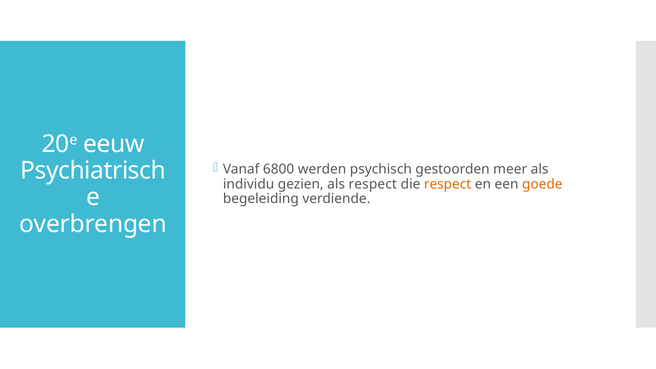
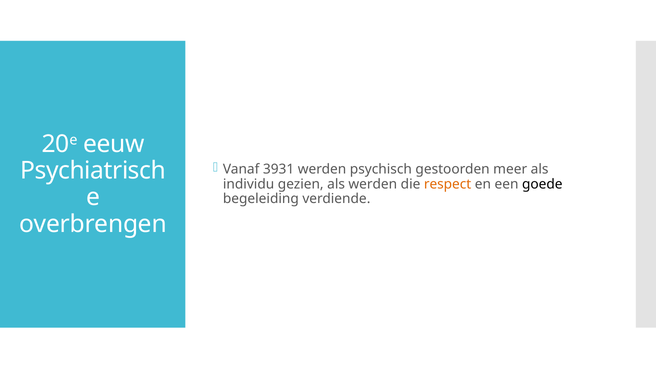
6800: 6800 -> 3931 (279, 169)
als respect: respect -> werden (373, 184)
goede colour: orange -> black (542, 184)
